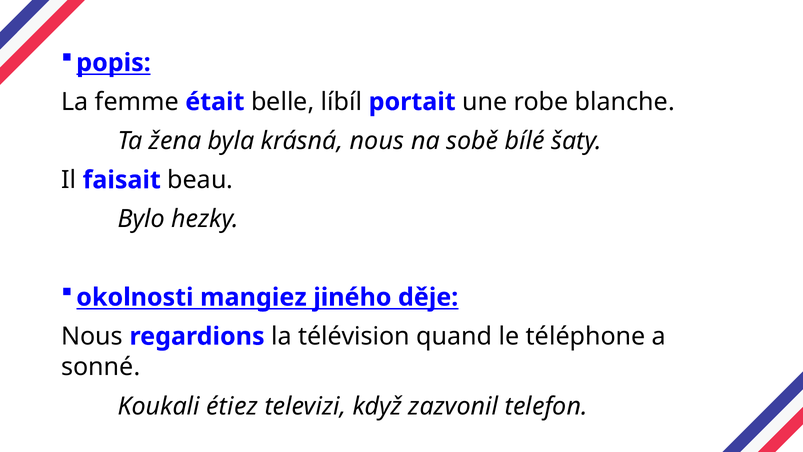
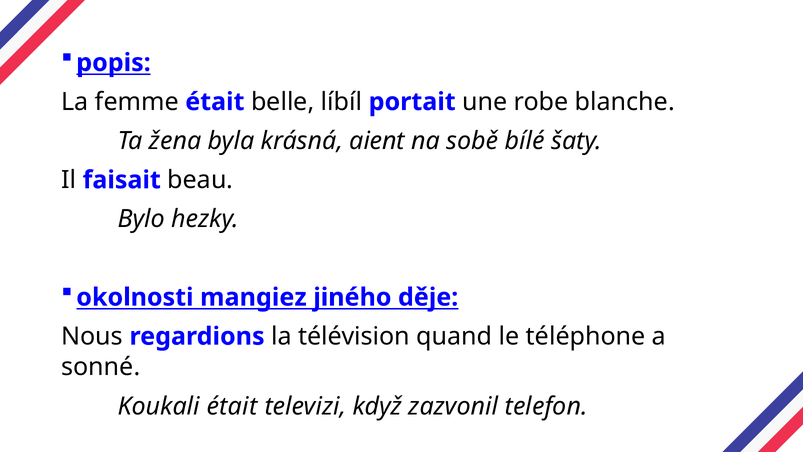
krásná nous: nous -> aient (377, 141)
Koukali étiez: étiez -> était (232, 406)
